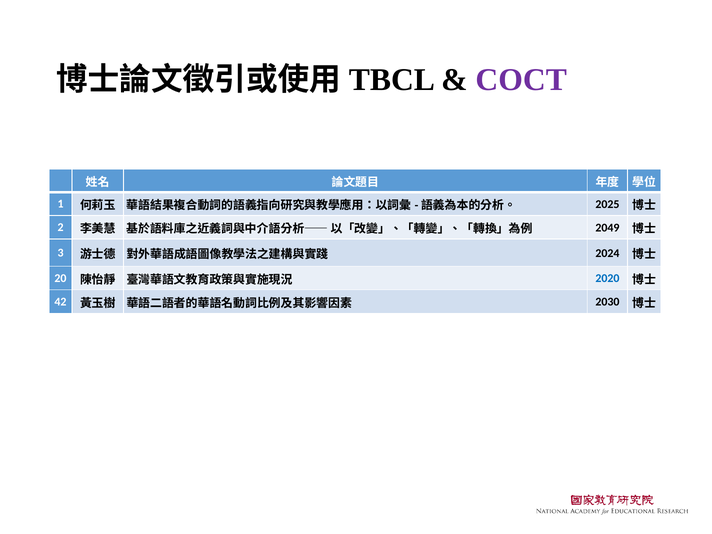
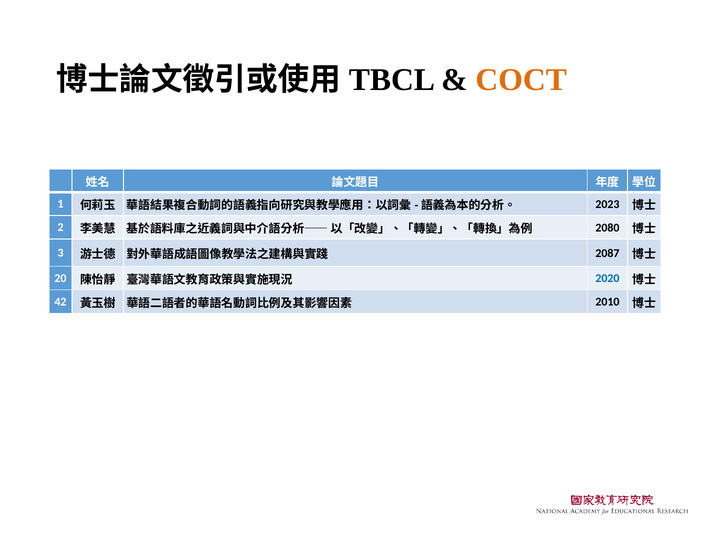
COCT colour: purple -> orange (521, 80)
2025: 2025 -> 2023 (607, 204)
2049: 2049 -> 2080 (607, 228)
2024: 2024 -> 2087 (607, 253)
2030: 2030 -> 2010 (607, 302)
